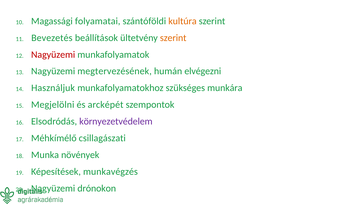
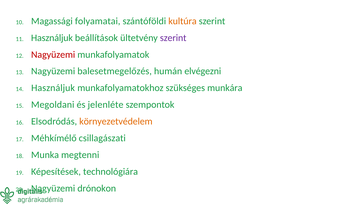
Bevezetés: Bevezetés -> Használjuk (52, 38)
szerint colour: orange -> purple (173, 38)
megtervezésének: megtervezésének -> balesetmegelőzés (115, 72)
Megjelölni: Megjelölni -> Megoldani (53, 105)
arcképét: arcképét -> jelenléte (106, 105)
környezetvédelem colour: purple -> orange (116, 122)
növények: növények -> megtenni (80, 156)
munkavégzés: munkavégzés -> technológiára (111, 172)
